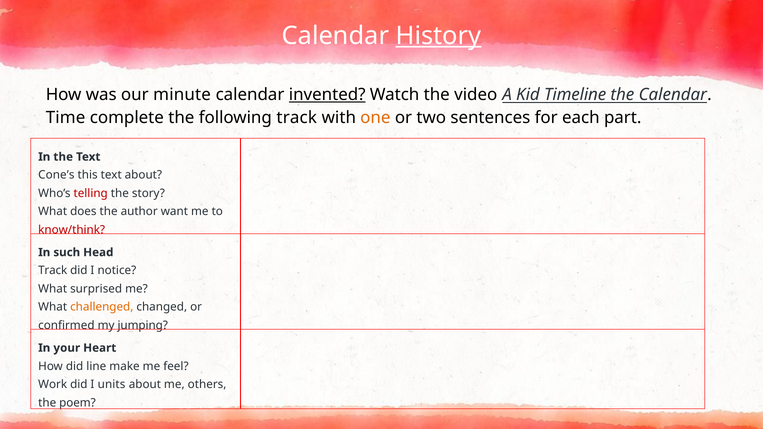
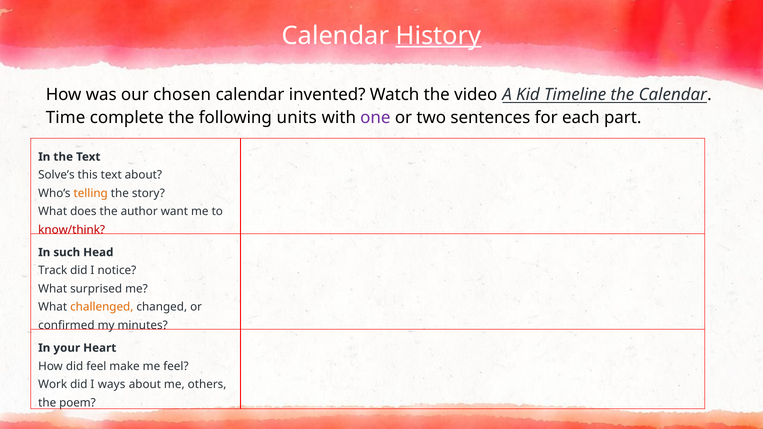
minute: minute -> chosen (182, 95)
invented underline: present -> none (327, 95)
following track: track -> units (297, 118)
one colour: orange -> purple (375, 118)
Cone’s: Cone’s -> Solve’s (56, 175)
telling colour: red -> orange (91, 193)
jumping: jumping -> minutes (143, 326)
did line: line -> feel (96, 366)
units: units -> ways (112, 385)
